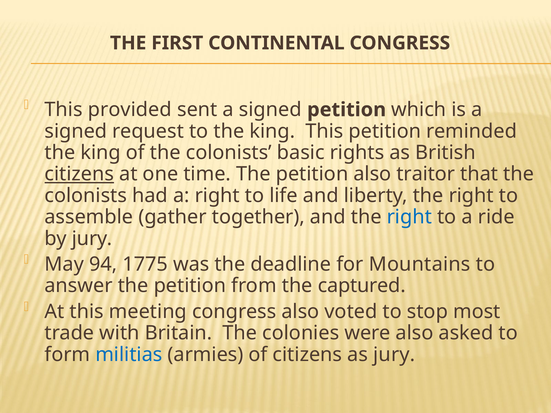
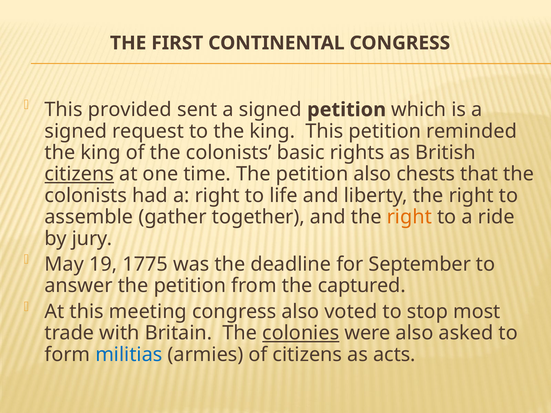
traitor: traitor -> chests (426, 174)
right colour: blue -> orange (409, 217)
94: 94 -> 19 (103, 264)
Mountains: Mountains -> September (420, 264)
colonies underline: none -> present (301, 333)
as jury: jury -> acts (394, 355)
